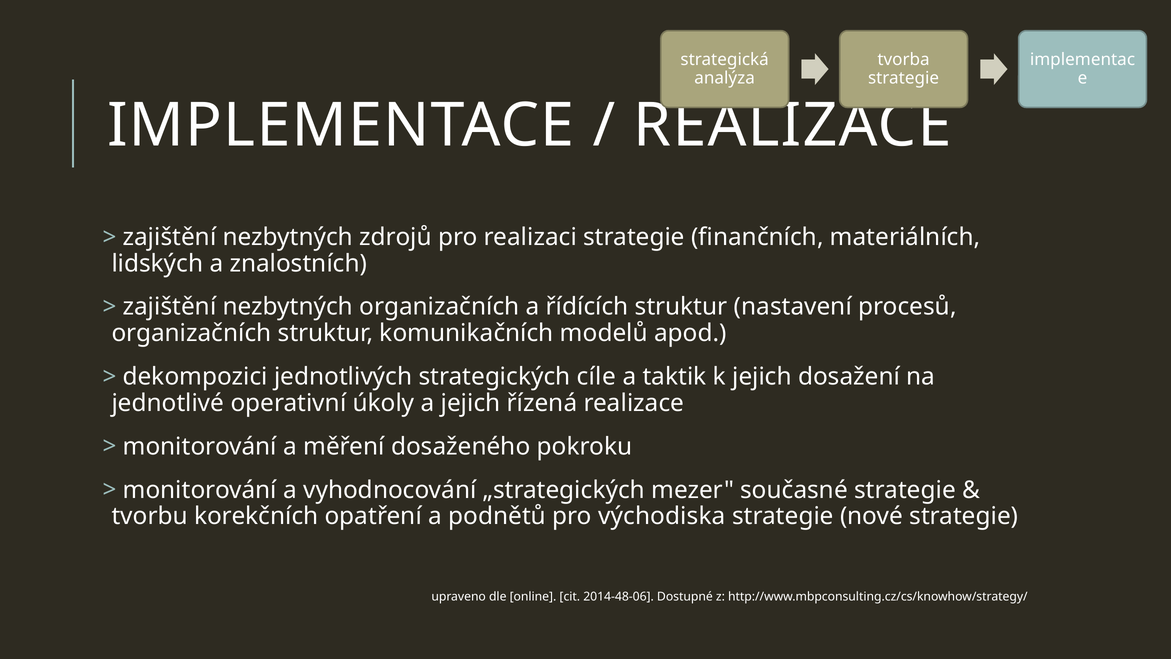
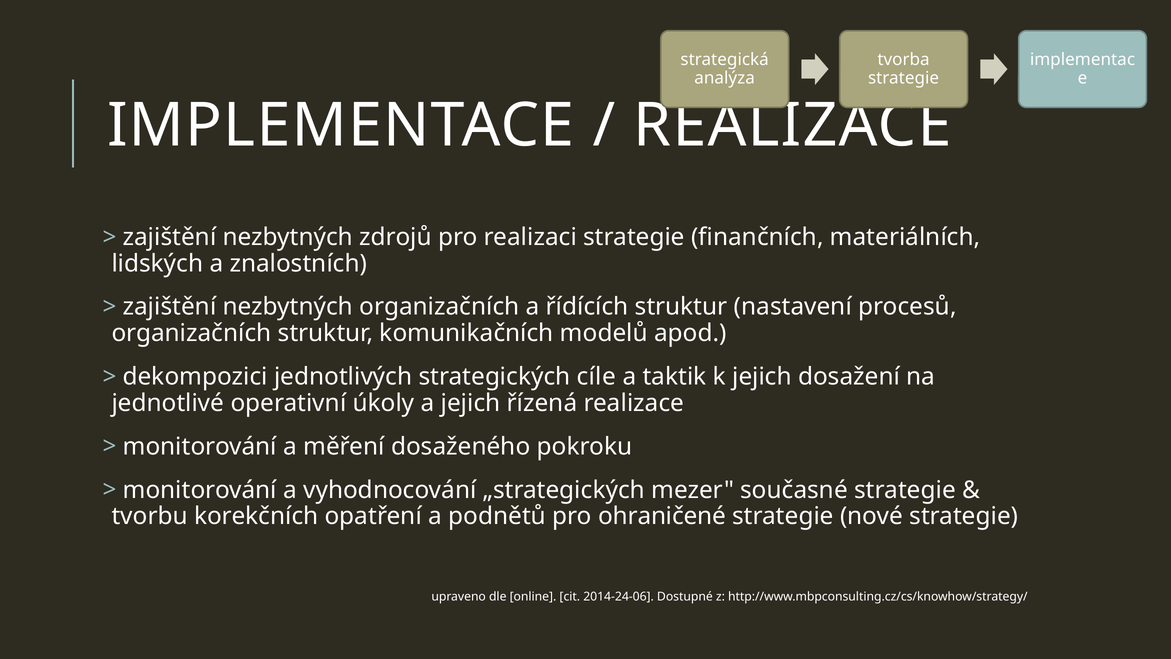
východiska: východiska -> ohraničené (662, 516)
2014-48-06: 2014-48-06 -> 2014-24-06 (619, 596)
